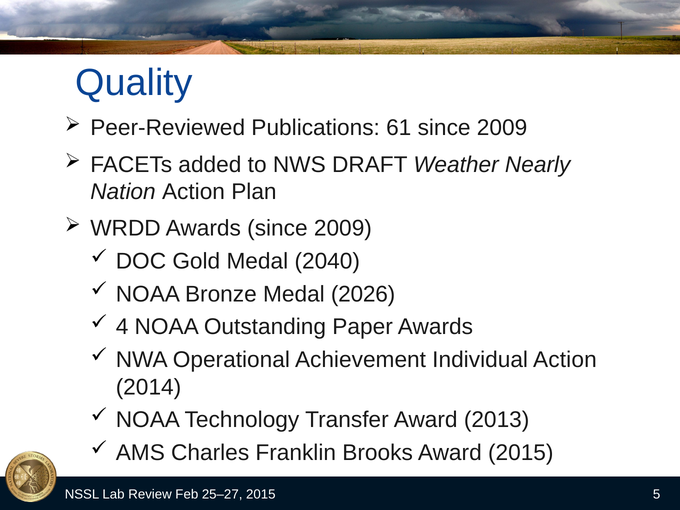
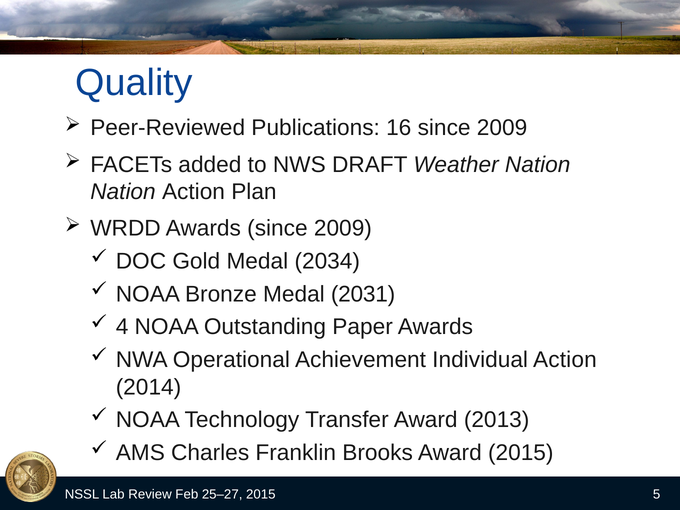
61: 61 -> 16 (399, 128)
Weather Nearly: Nearly -> Nation (538, 165)
2040: 2040 -> 2034 (327, 261)
2026: 2026 -> 2031 (363, 294)
